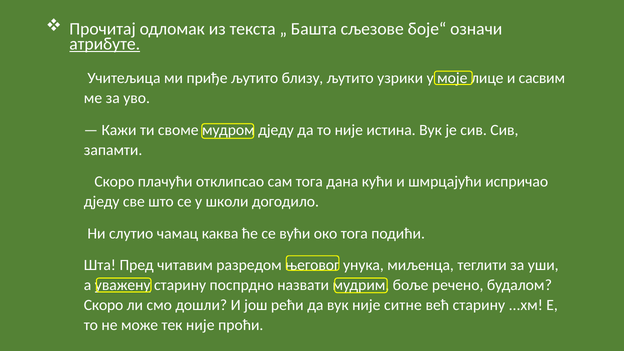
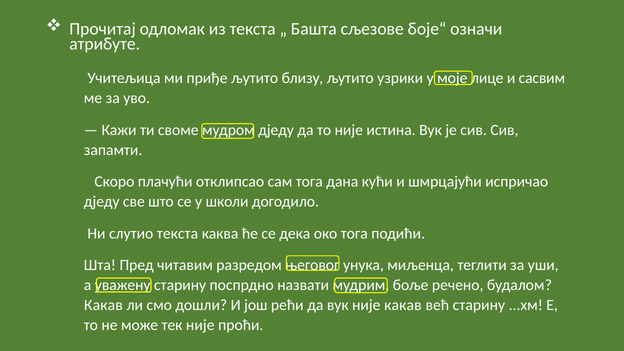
атрибуте underline: present -> none (105, 44)
слутио чамац: чамац -> текста (178, 233)
вући: вући -> дека (295, 233)
Скоро: Скоро -> Какав (103, 305)
није ситне: ситне -> какав (403, 305)
